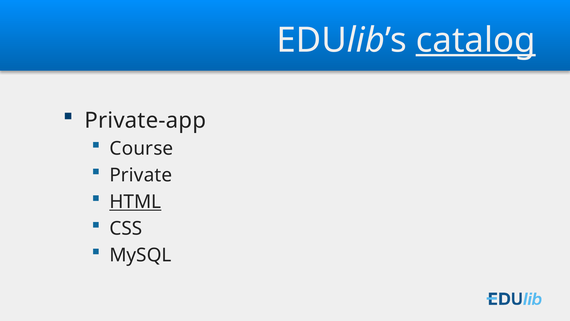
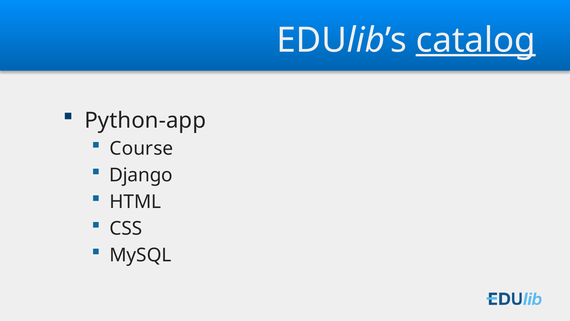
Private-app: Private-app -> Python-app (145, 120)
Private: Private -> Django (141, 175)
HTML underline: present -> none (135, 202)
